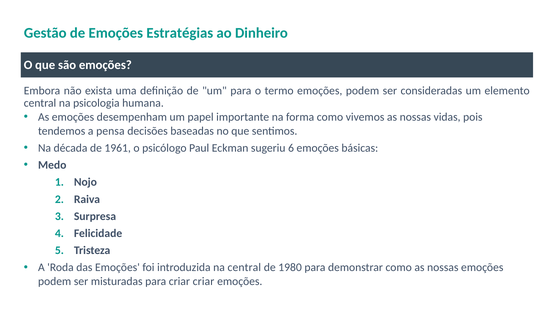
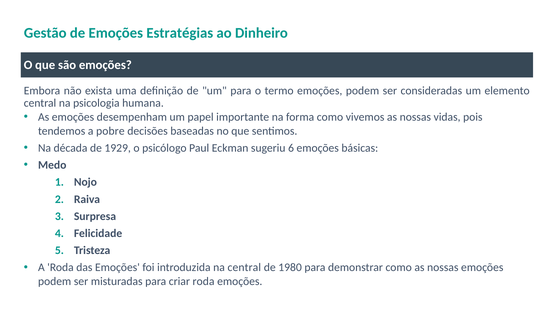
pensa: pensa -> pobre (110, 131)
1961: 1961 -> 1929 (118, 148)
criar criar: criar -> roda (204, 281)
